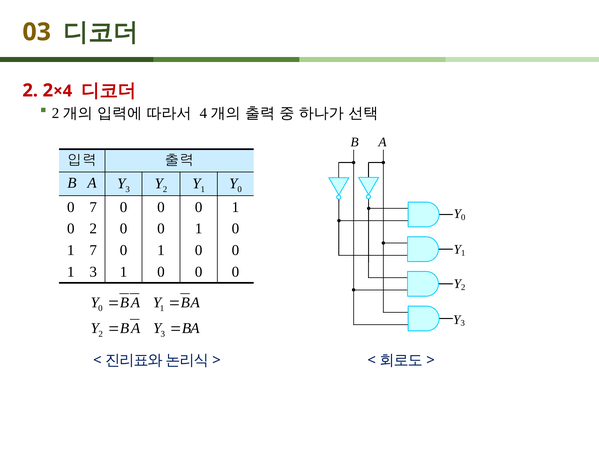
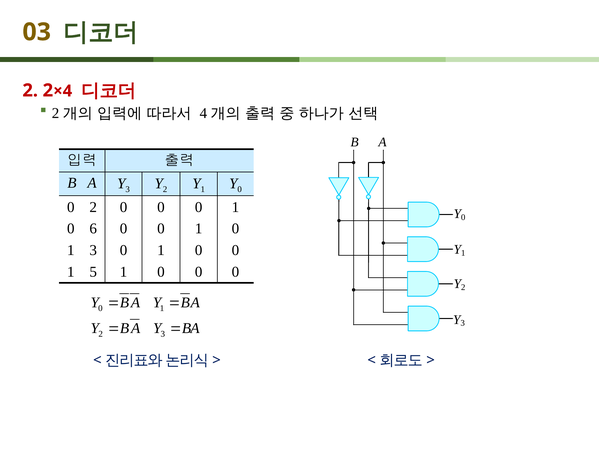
0 7: 7 -> 2 (93, 207)
0 2: 2 -> 6 (93, 229)
1 7: 7 -> 3 (93, 250)
1 3: 3 -> 5 (93, 272)
